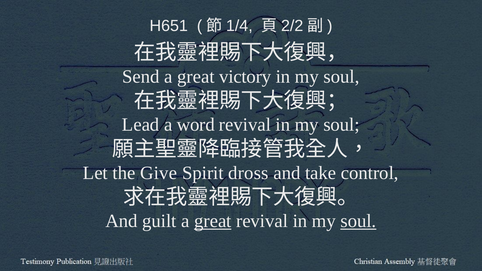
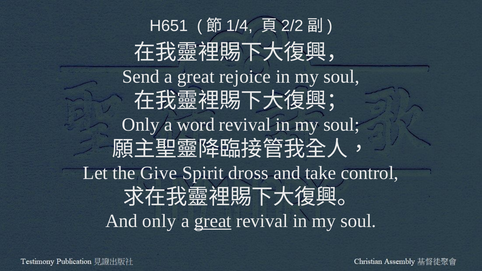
victory: victory -> rejoice (245, 77)
Lead: Lead -> Only (141, 125)
And guilt: guilt -> only (159, 221)
soul underline: present -> none (358, 221)
